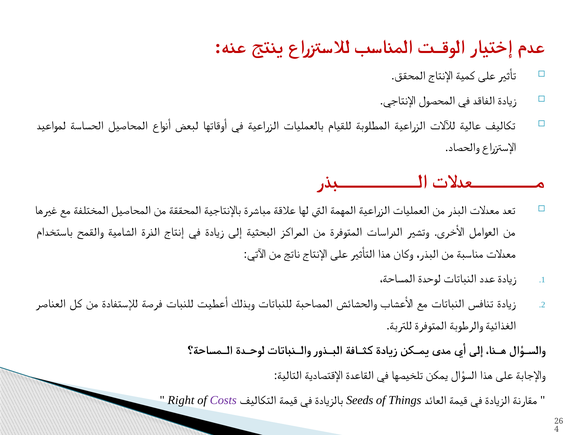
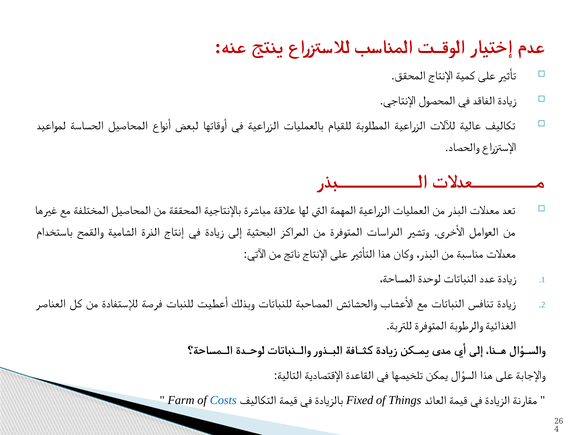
Right: Right -> Farm (181, 400)
Costs colour: purple -> blue (223, 400)
Seeds: Seeds -> Fixed (360, 400)
